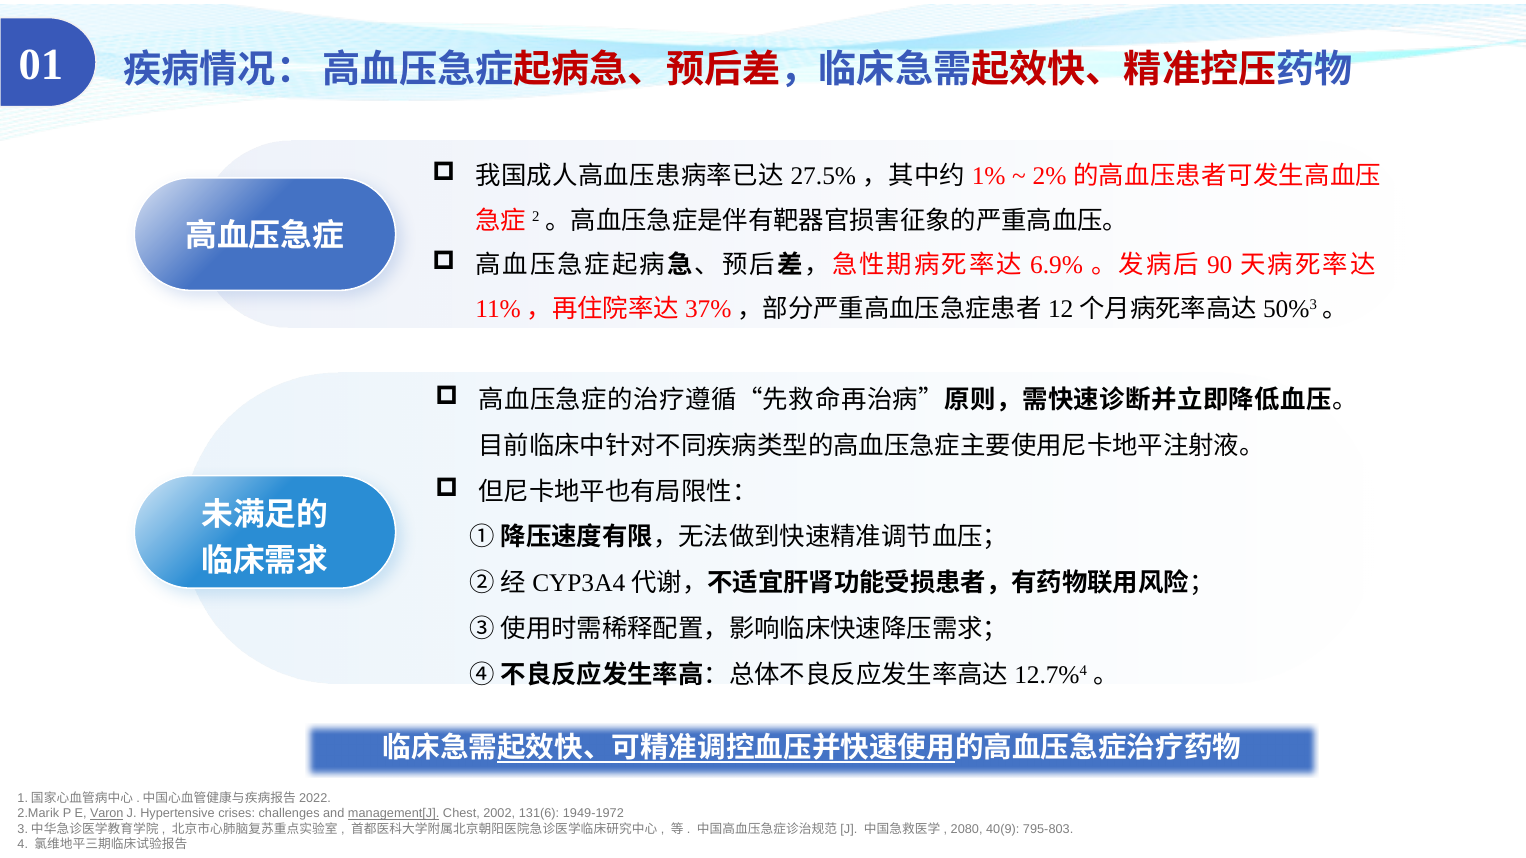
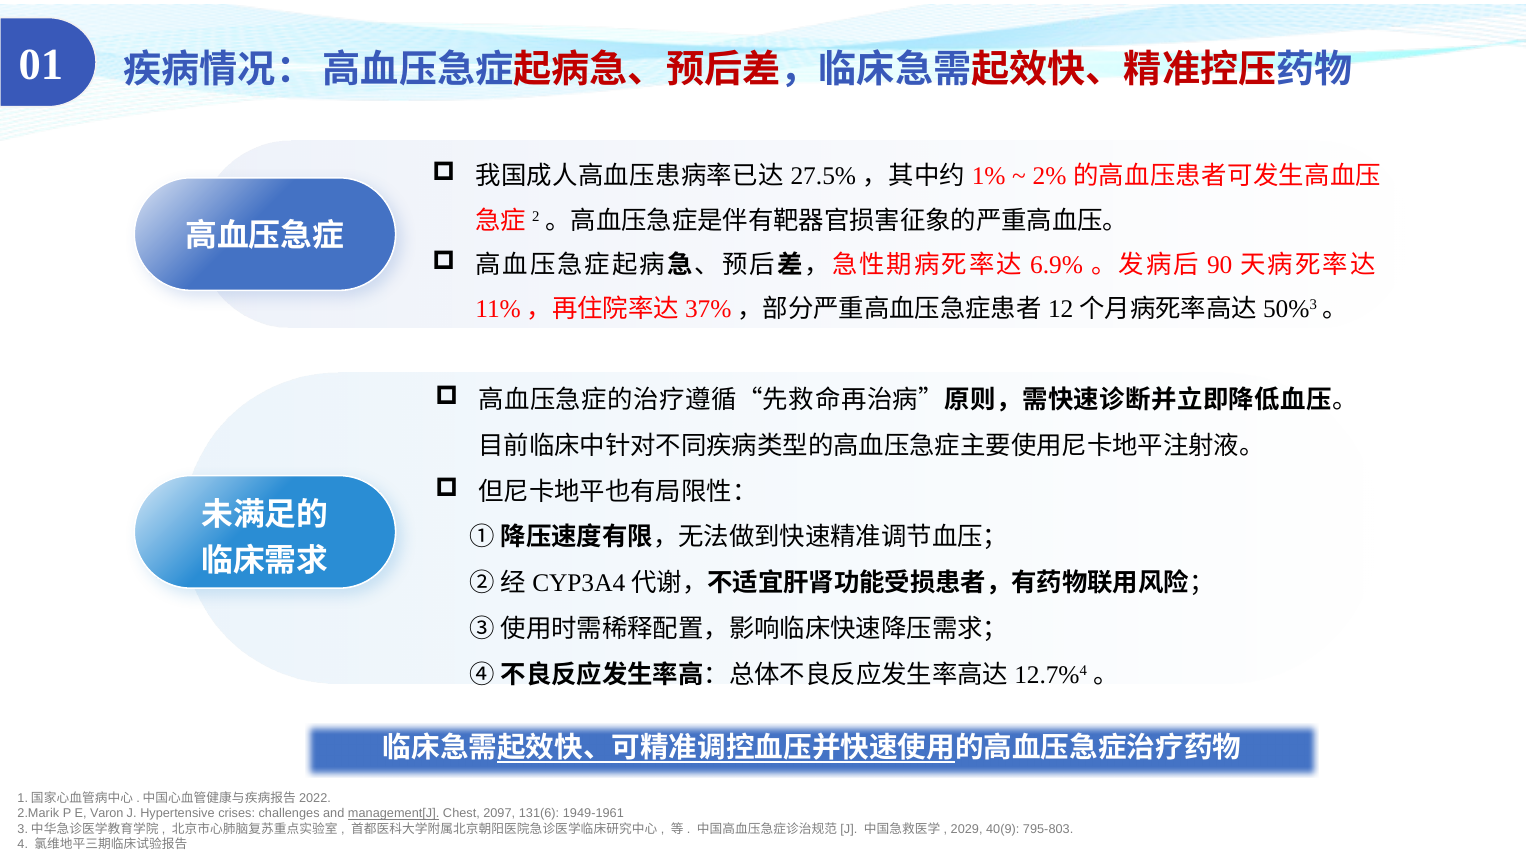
Varon underline: present -> none (107, 814)
2002: 2002 -> 2097 (499, 814)
1949-1972: 1949-1972 -> 1949-1961 (593, 814)
2080: 2080 -> 2029 (967, 829)
